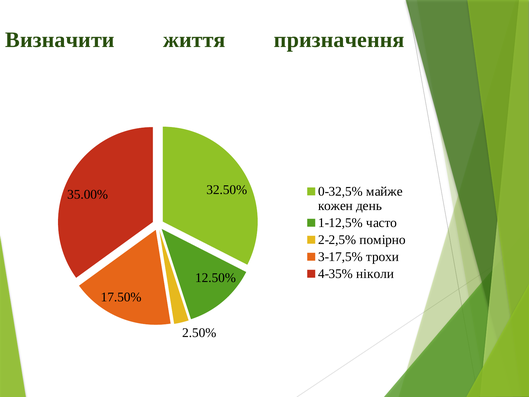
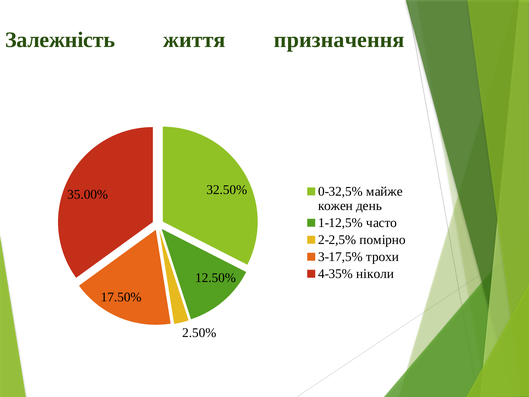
Визначити: Визначити -> Залежність (60, 40)
